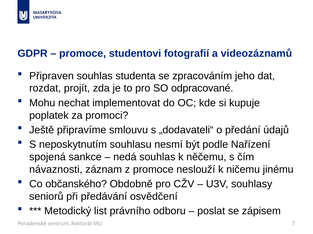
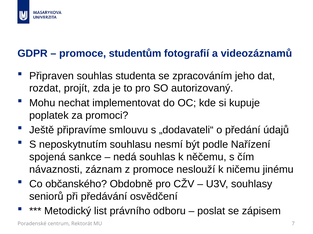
studentovi: studentovi -> studentům (135, 54)
odpracované: odpracované -> autorizovaný (202, 89)
